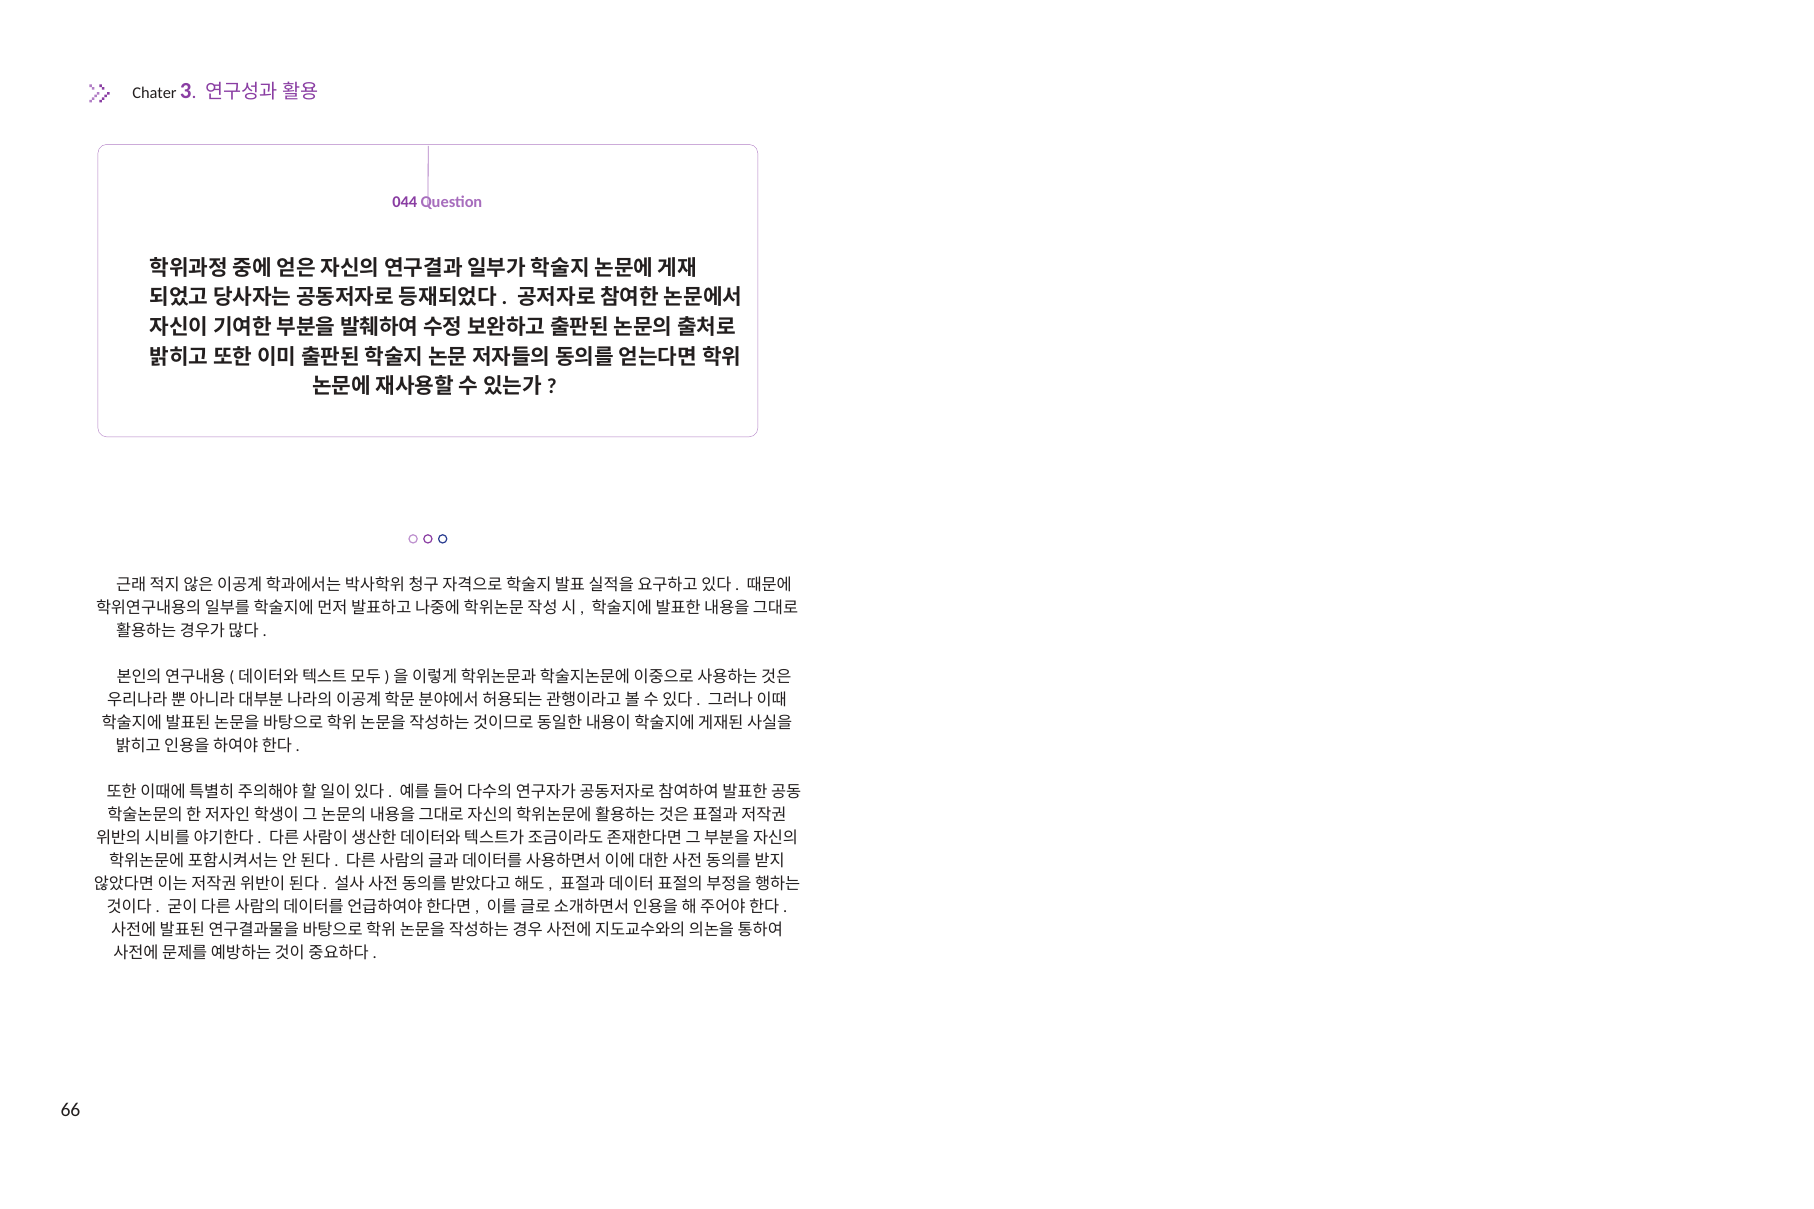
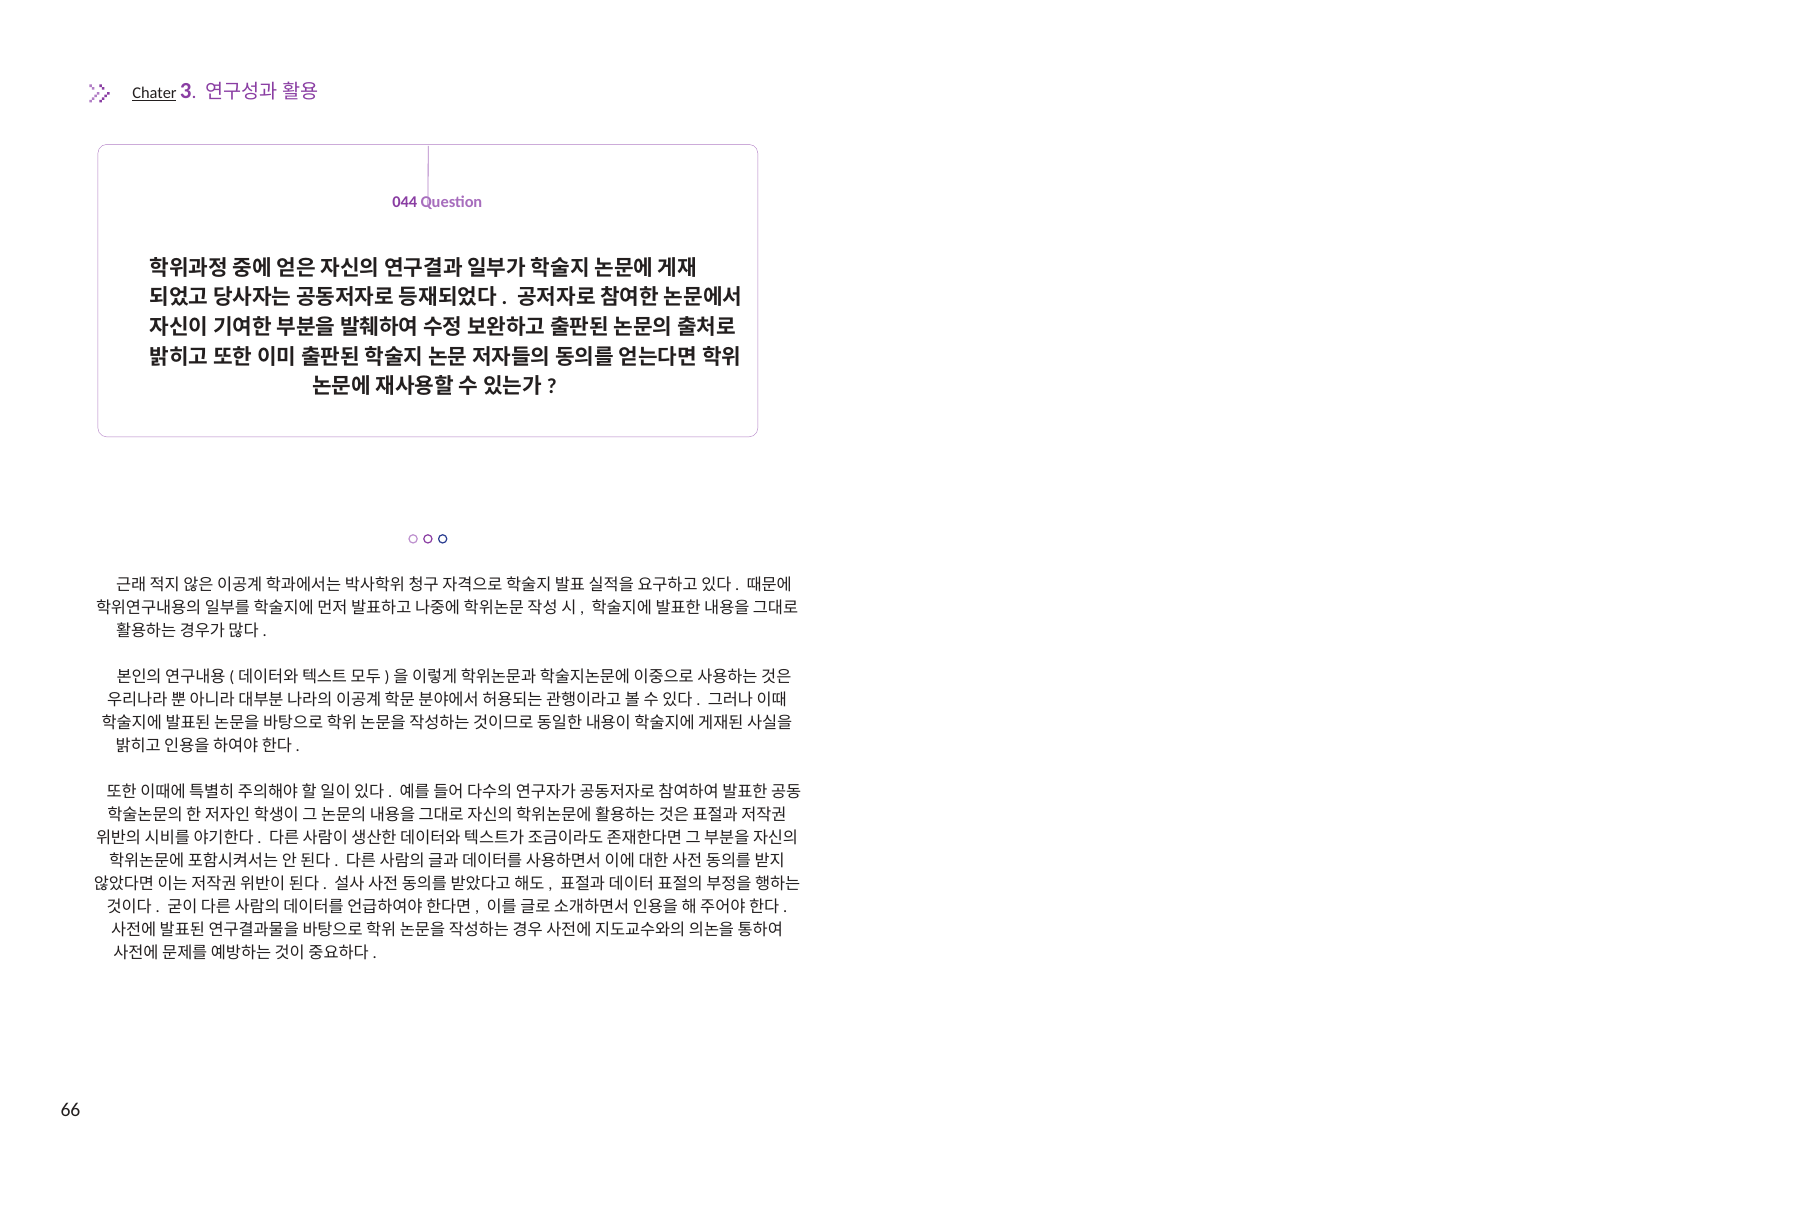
Chater underline: none -> present (154, 93)
